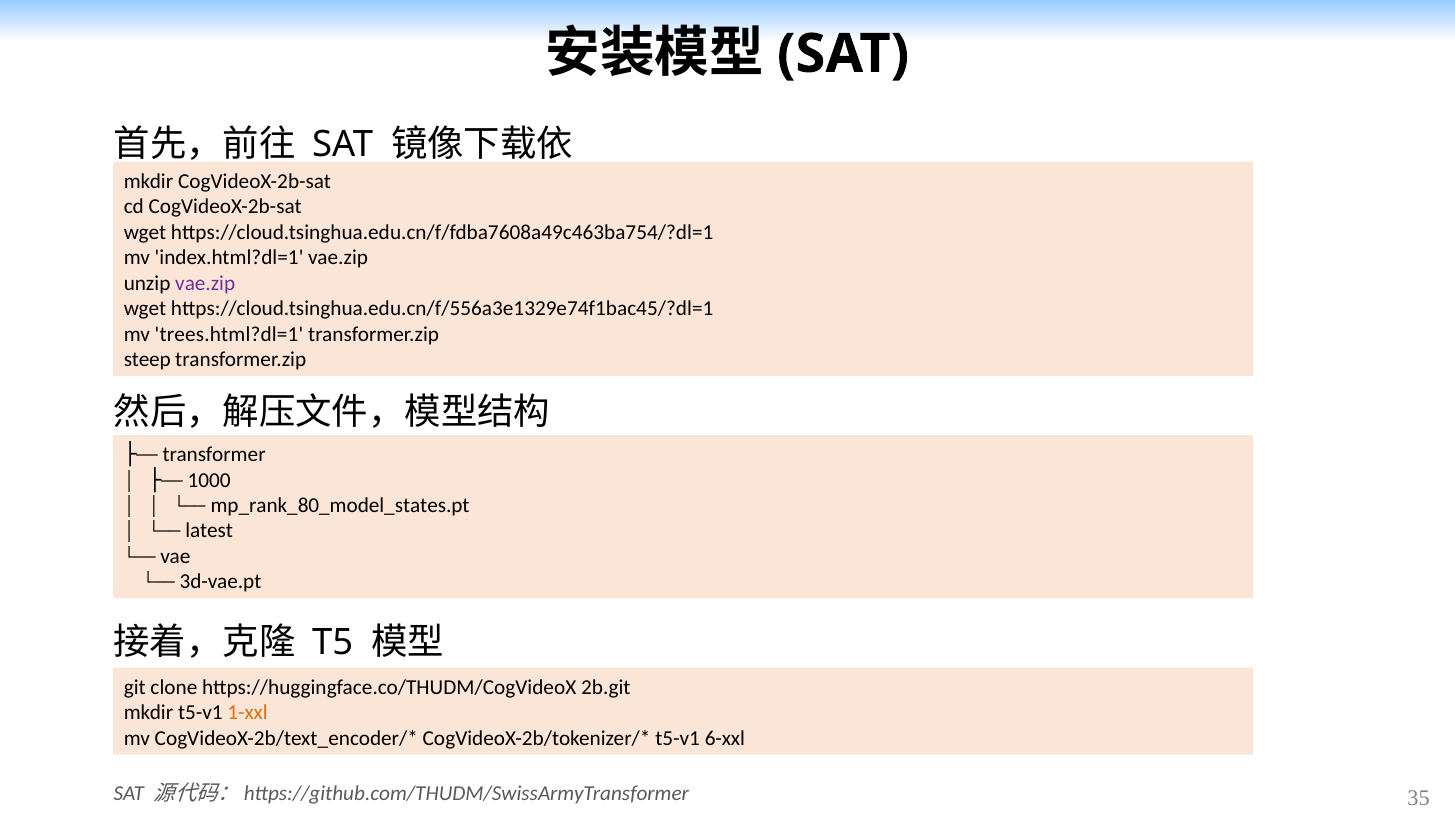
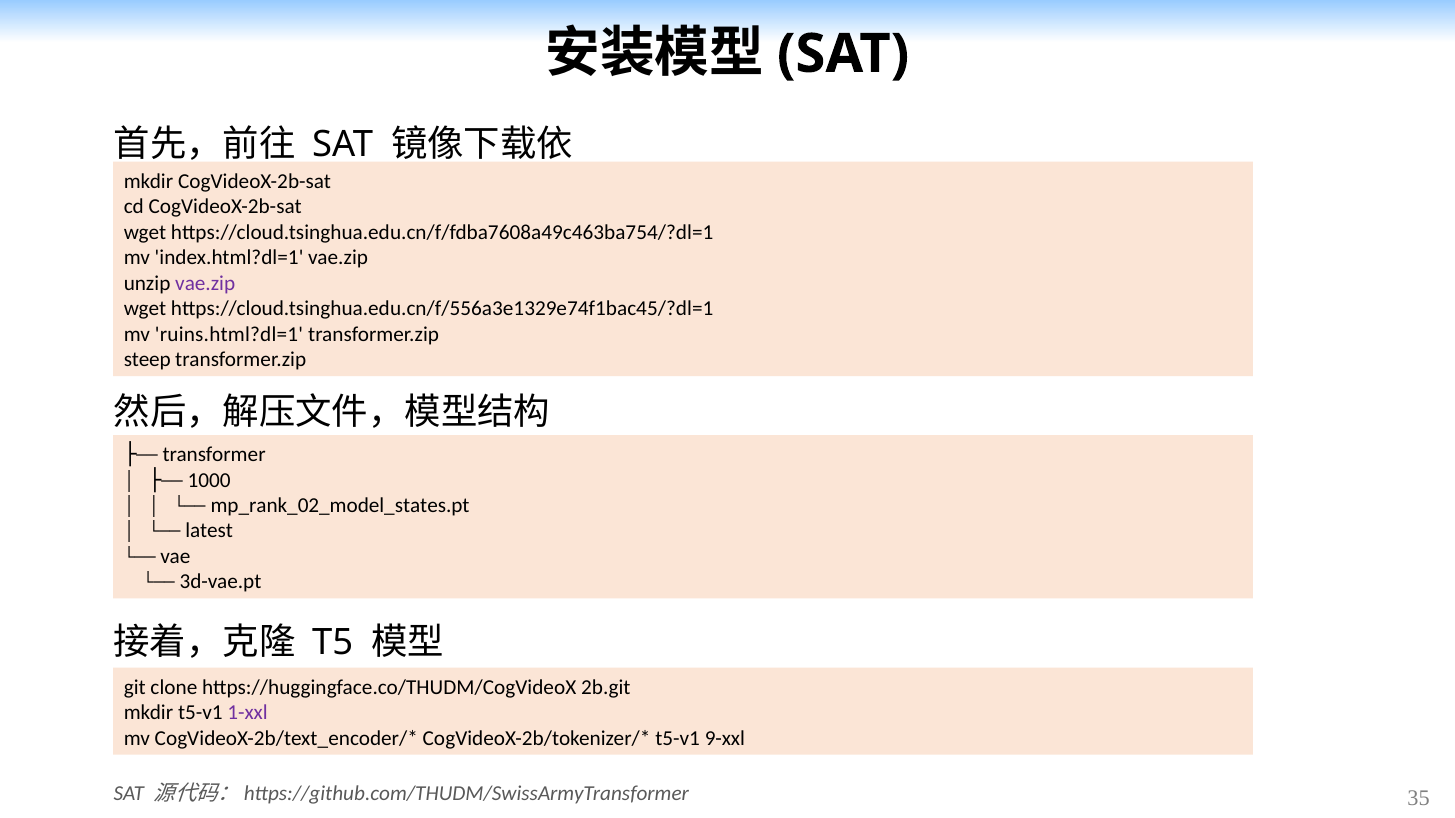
trees.html?dl=1: trees.html?dl=1 -> ruins.html?dl=1 (229, 334)
mp_rank_80_model_states.pt: mp_rank_80_model_states.pt -> mp_rank_02_model_states.pt (340, 506)
1-xxl colour: orange -> purple (248, 713)
6-xxl: 6-xxl -> 9-xxl (725, 738)
